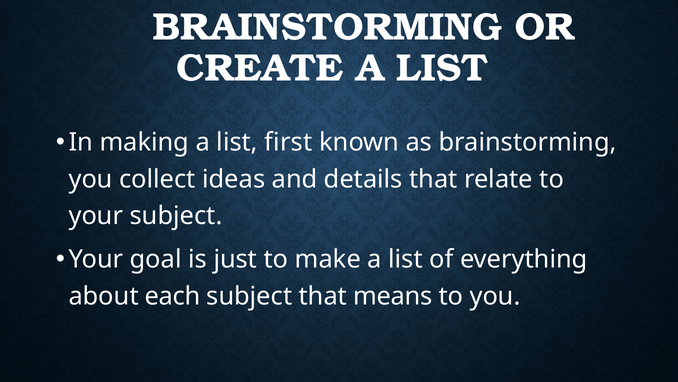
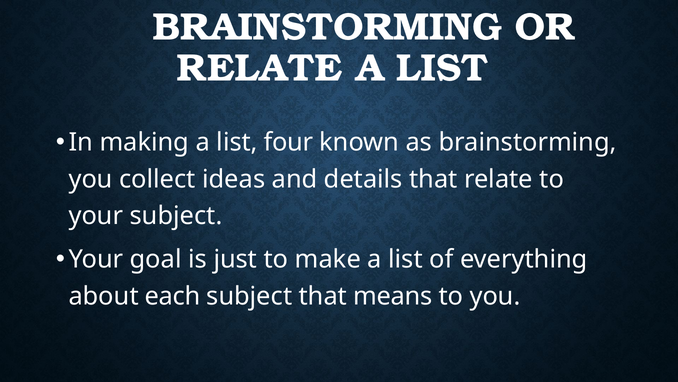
CREATE: CREATE -> RELATE (260, 68)
first: first -> four (289, 142)
